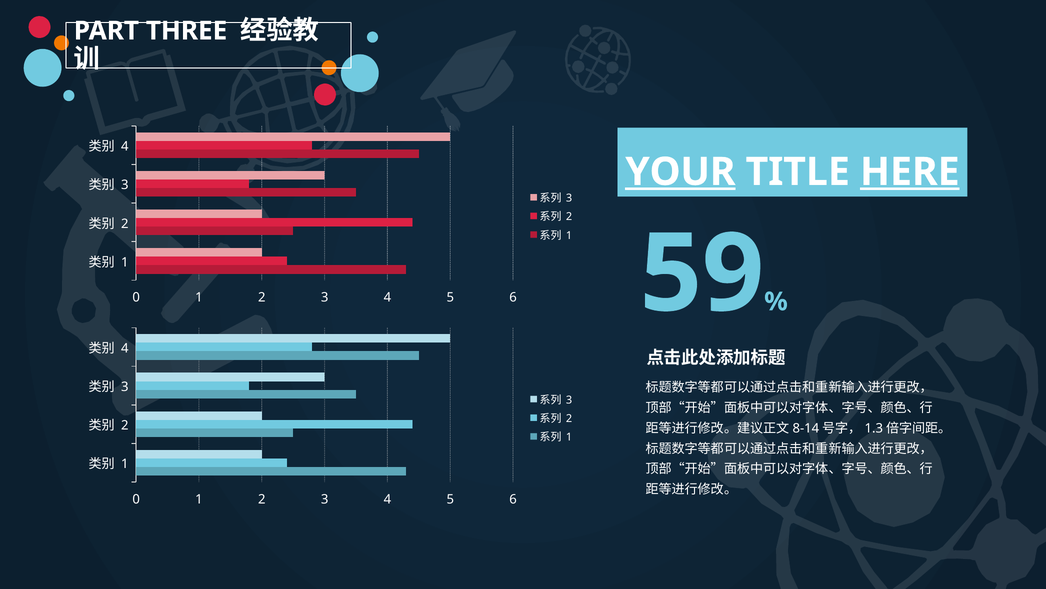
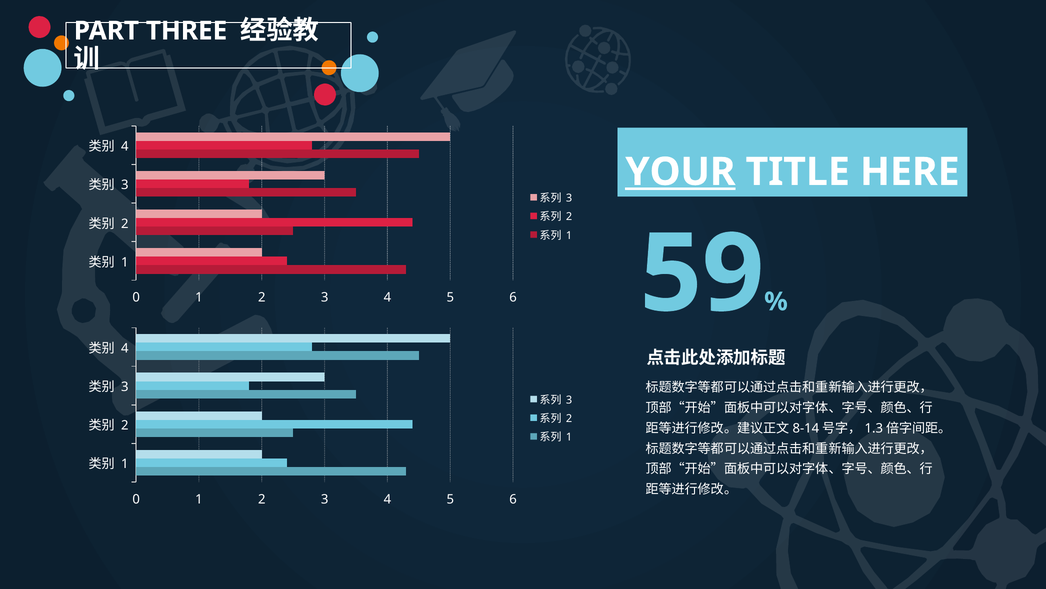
HERE underline: present -> none (910, 172)
